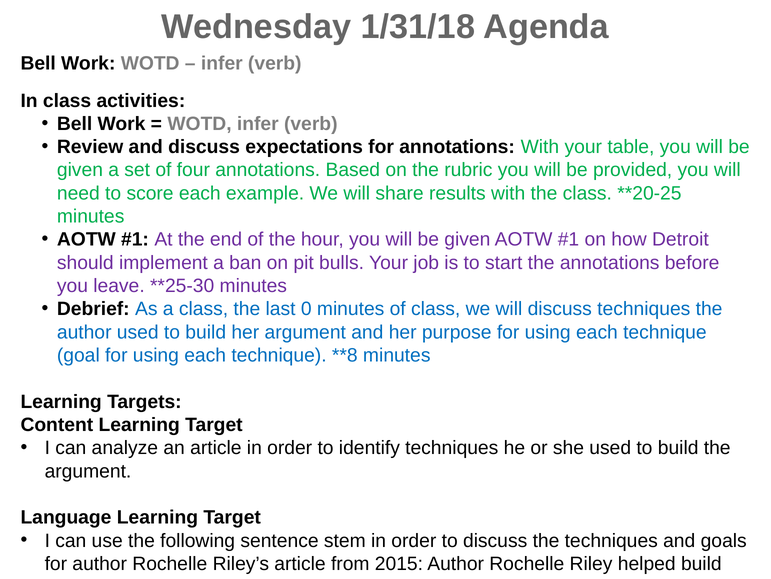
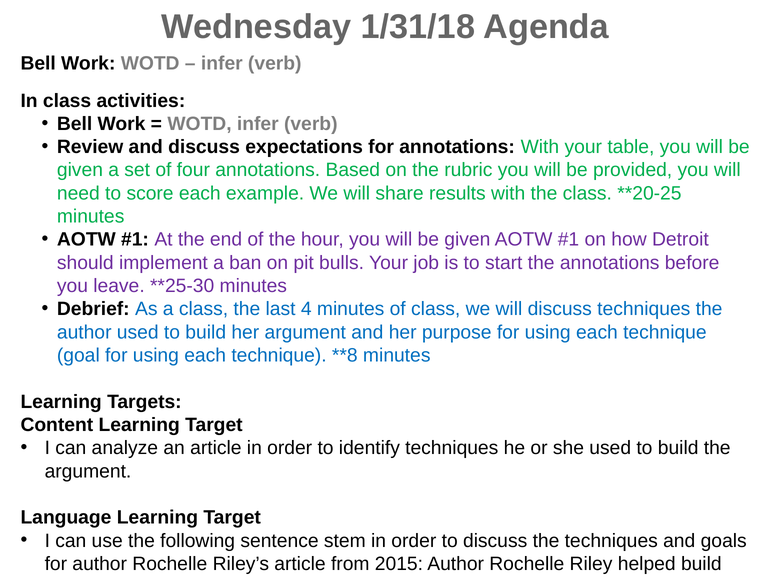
0: 0 -> 4 (306, 309)
